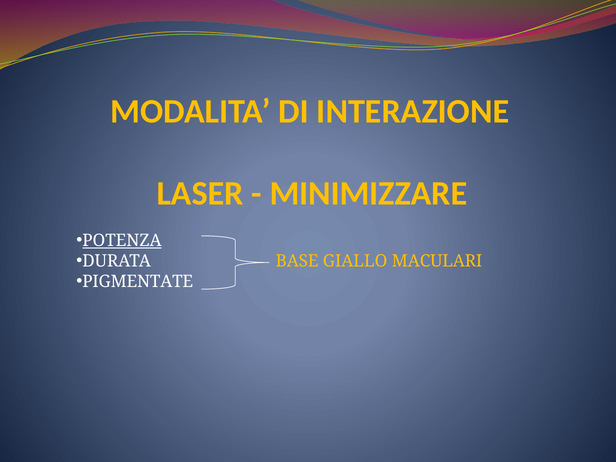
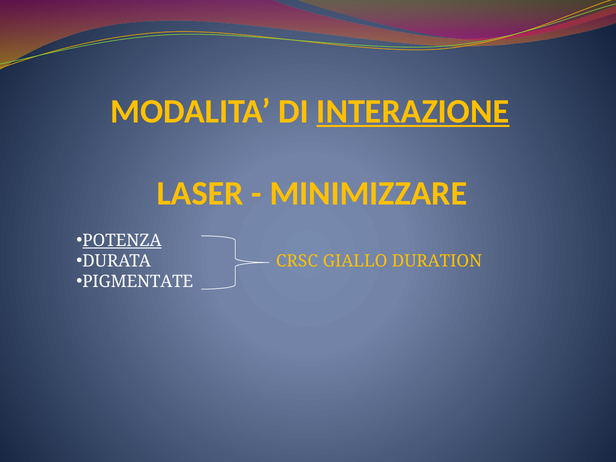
INTERAZIONE underline: none -> present (413, 111)
BASE: BASE -> CRSC (297, 261)
MACULARI: MACULARI -> DURATION (437, 261)
